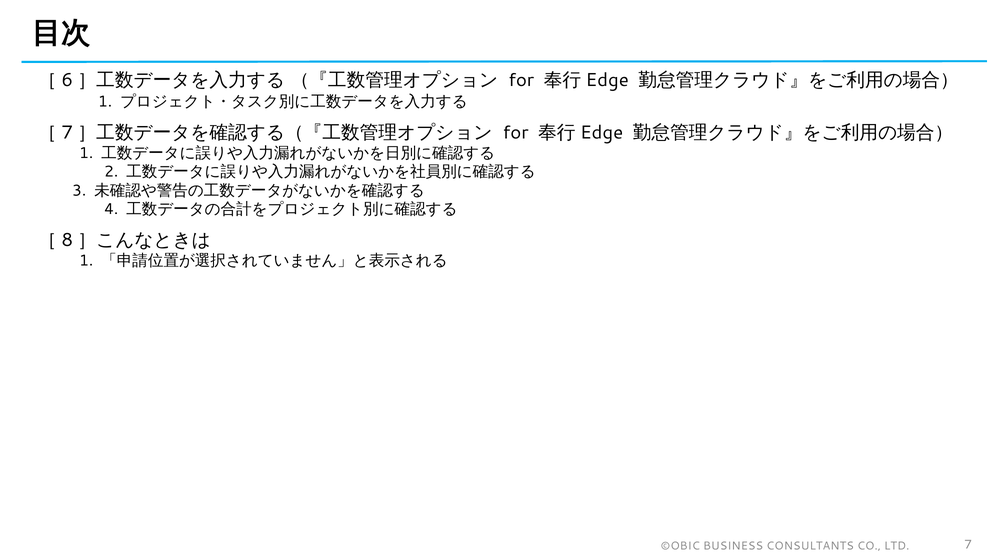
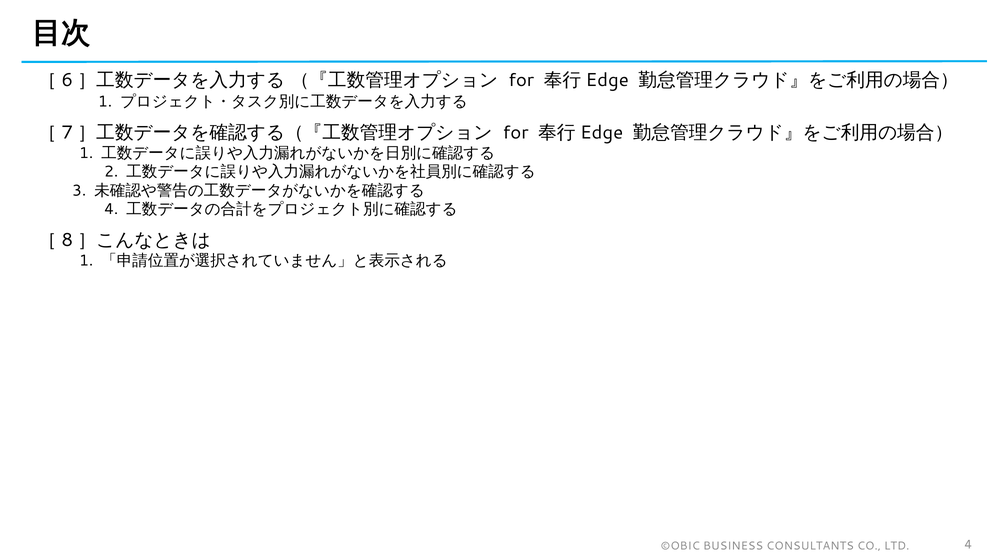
LTD 7: 7 -> 4 (968, 545)
